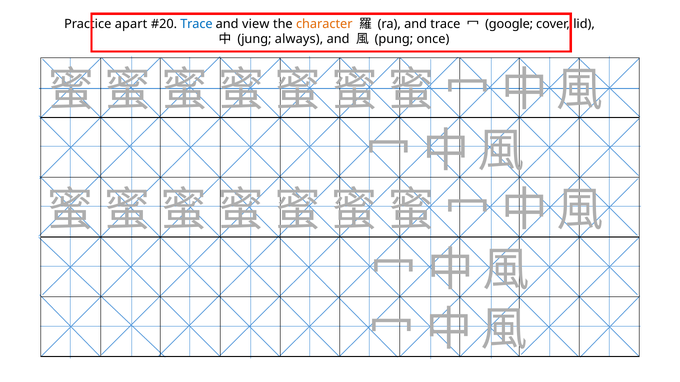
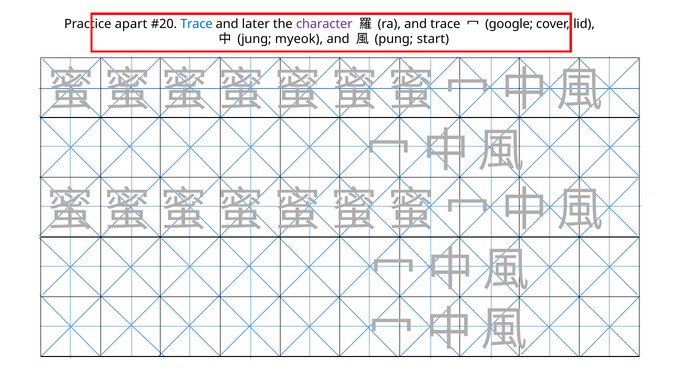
view: view -> later (256, 24)
character colour: orange -> purple (324, 24)
always: always -> myeok (299, 39)
once: once -> start (433, 39)
